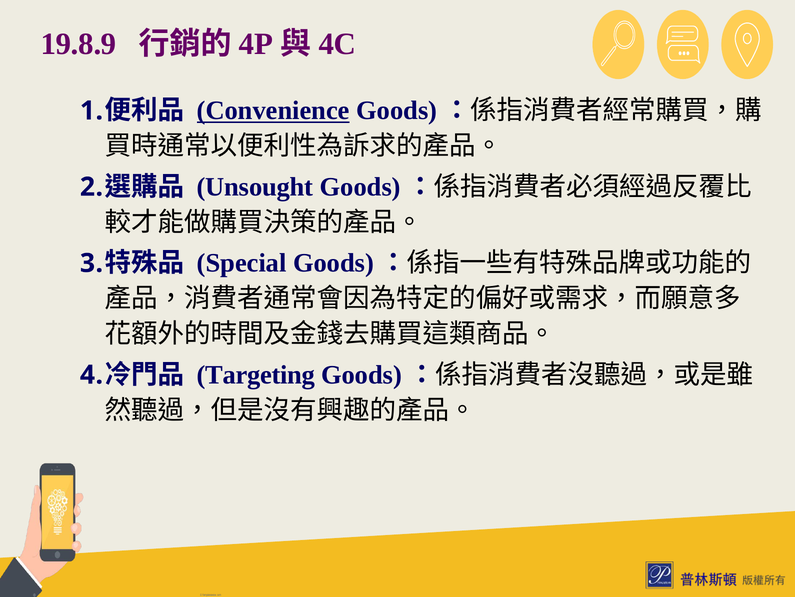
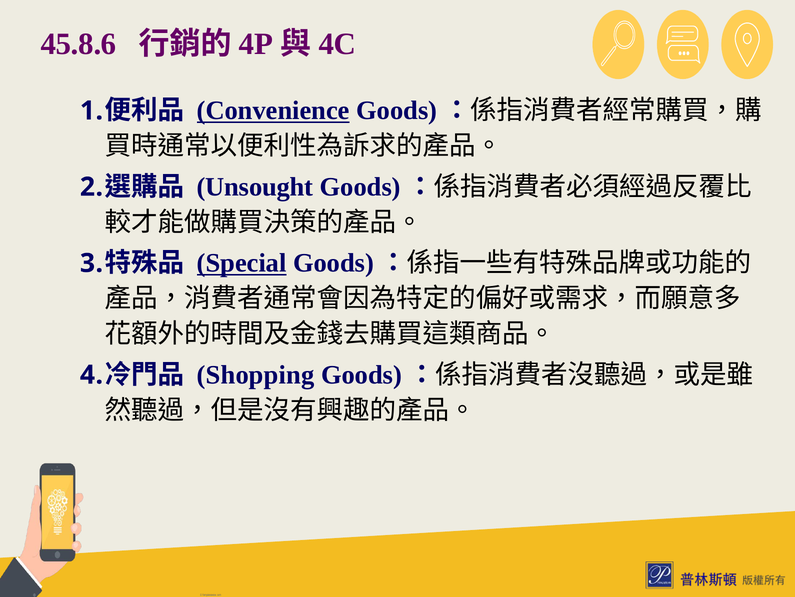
19.8.9: 19.8.9 -> 45.8.6 (79, 44)
Special underline: none -> present (242, 263)
Targeting: Targeting -> Shopping (256, 374)
